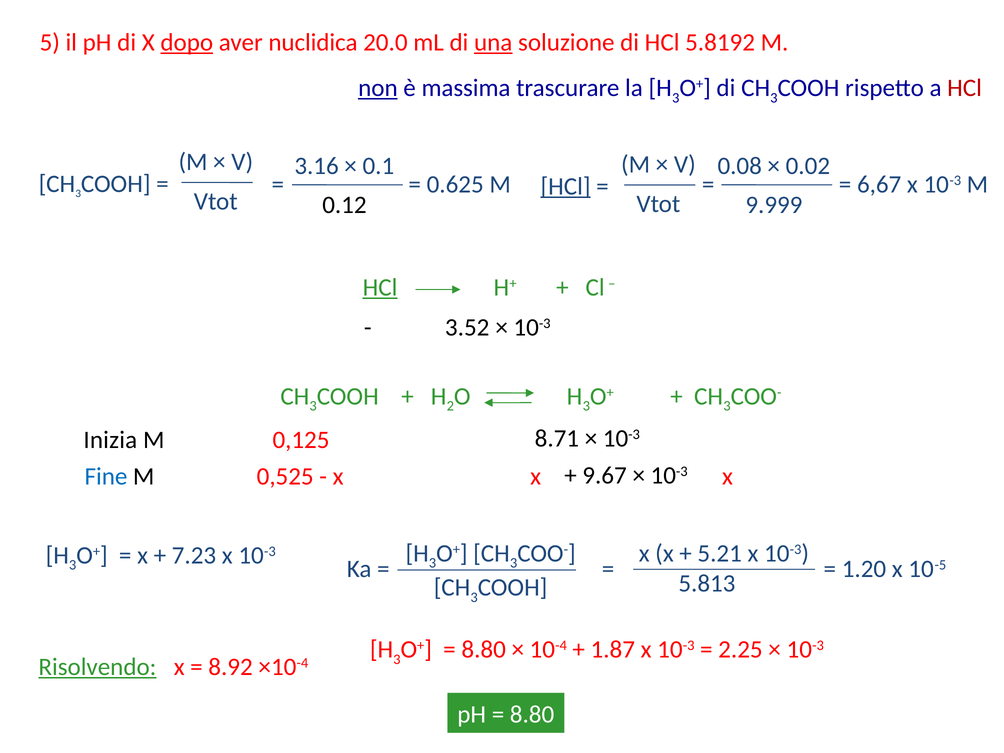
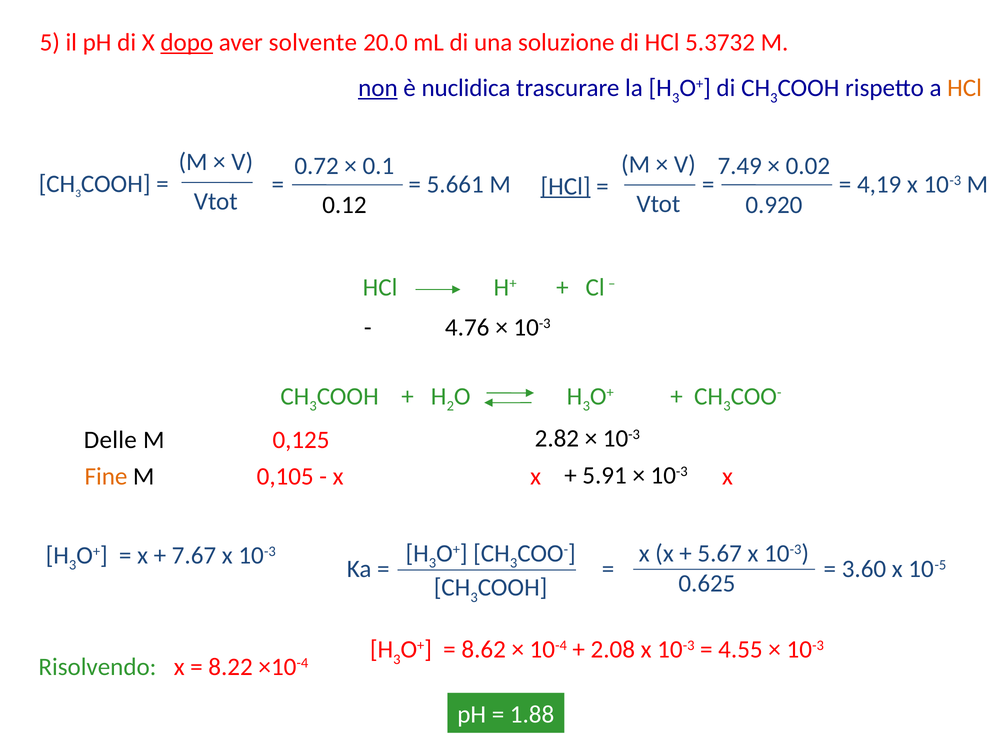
nuclidica: nuclidica -> solvente (313, 42)
una underline: present -> none (493, 42)
5.8192: 5.8192 -> 5.3732 (720, 42)
massima: massima -> nuclidica (466, 88)
HCl colour: red -> orange (965, 88)
3.16: 3.16 -> 0.72 (317, 166)
0.08: 0.08 -> 7.49 (740, 166)
0.625: 0.625 -> 5.661 (455, 185)
6,67: 6,67 -> 4,19 (879, 185)
9.999: 9.999 -> 0.920 (774, 205)
HCl underline: present -> none (380, 288)
3.52: 3.52 -> 4.76 (467, 327)
8.71: 8.71 -> 2.82 (557, 438)
Inizia: Inizia -> Delle (110, 440)
9.67: 9.67 -> 5.91 (605, 476)
Fine colour: blue -> orange (106, 477)
0,525: 0,525 -> 0,105 (285, 477)
5.21: 5.21 -> 5.67 (720, 553)
7.23: 7.23 -> 7.67 (194, 555)
1.20: 1.20 -> 3.60 (864, 569)
5.813: 5.813 -> 0.625 (707, 583)
8.80: 8.80 -> 8.62 (484, 650)
1.87: 1.87 -> 2.08 (613, 650)
2.25: 2.25 -> 4.55 (740, 650)
Risolvendo underline: present -> none (97, 667)
8.92: 8.92 -> 8.22 (231, 667)
8.80: 8.80 -> 1.88 (532, 715)
